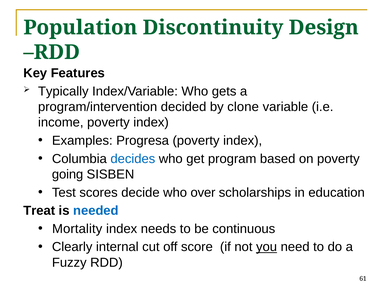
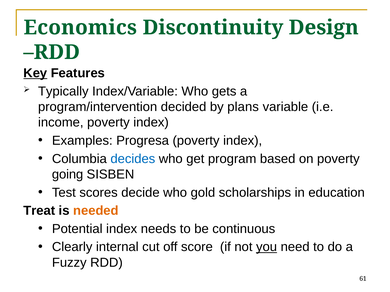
Population: Population -> Economics (80, 28)
Key underline: none -> present (35, 73)
clone: clone -> plans (243, 107)
over: over -> gold (203, 193)
needed colour: blue -> orange (96, 211)
Mortality: Mortality -> Potential (77, 229)
